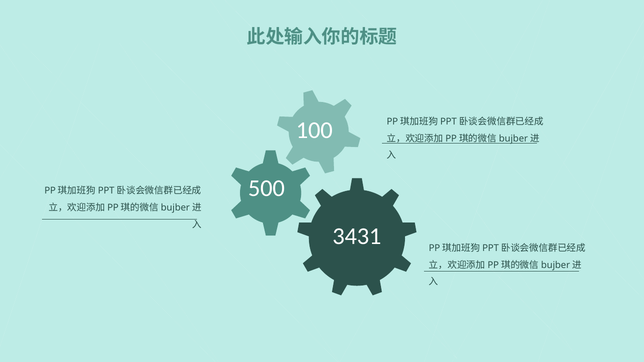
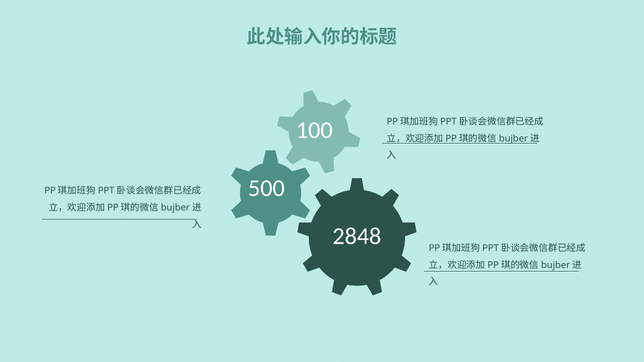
3431: 3431 -> 2848 (357, 236)
